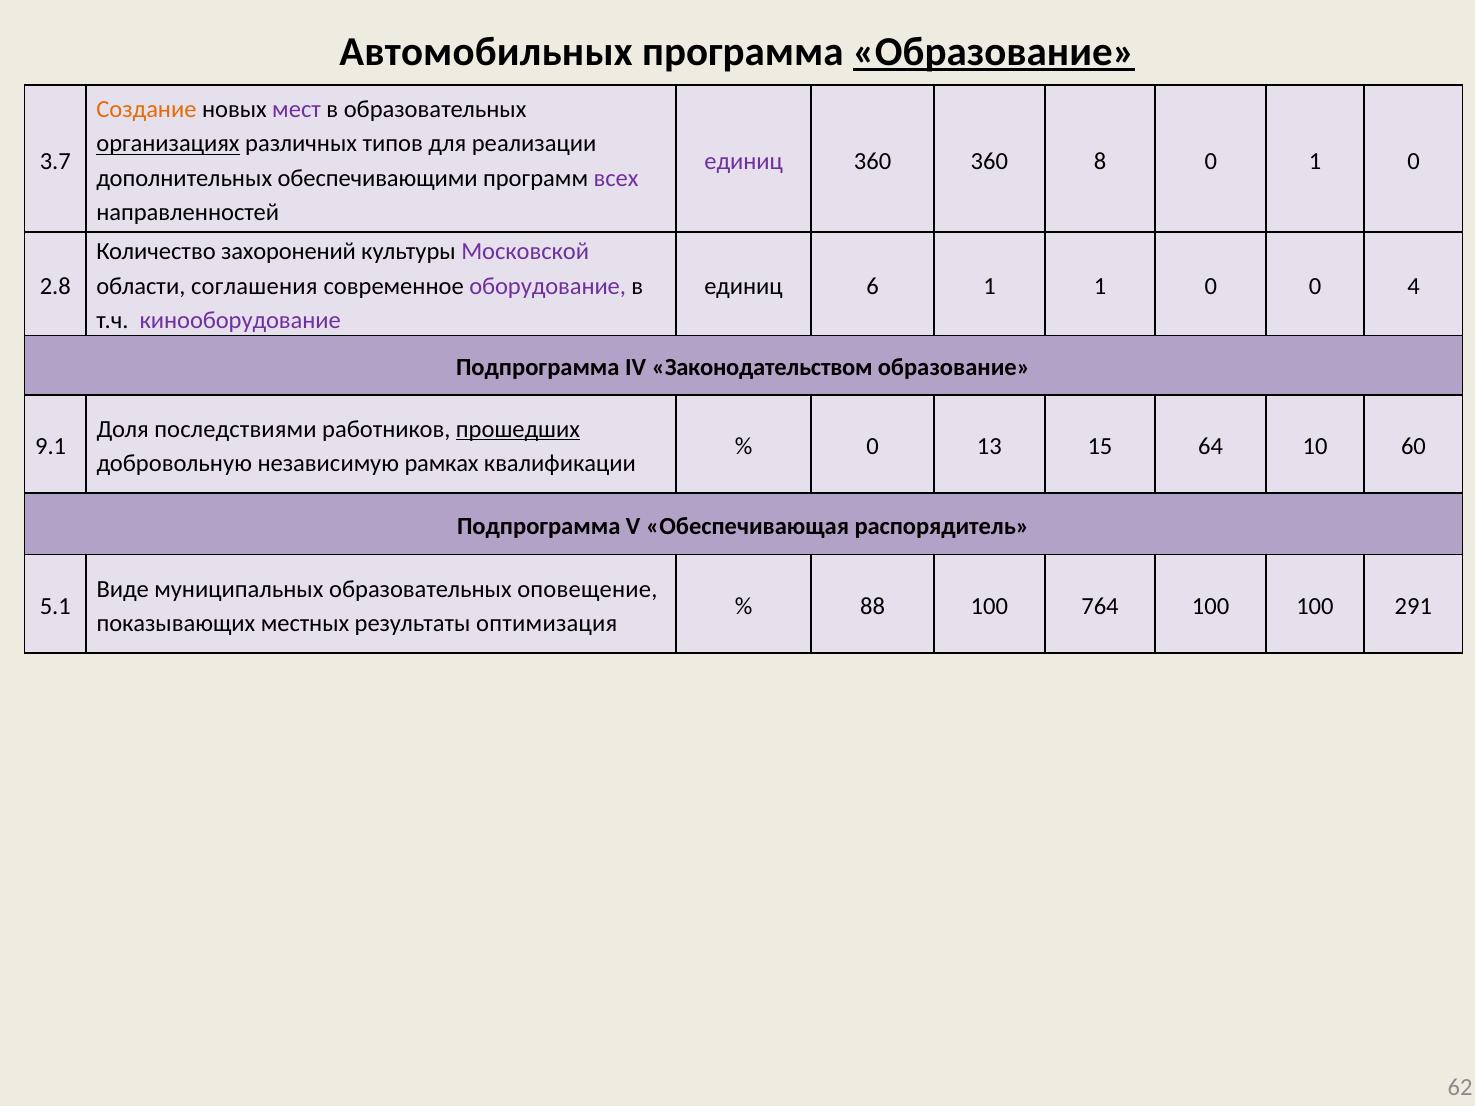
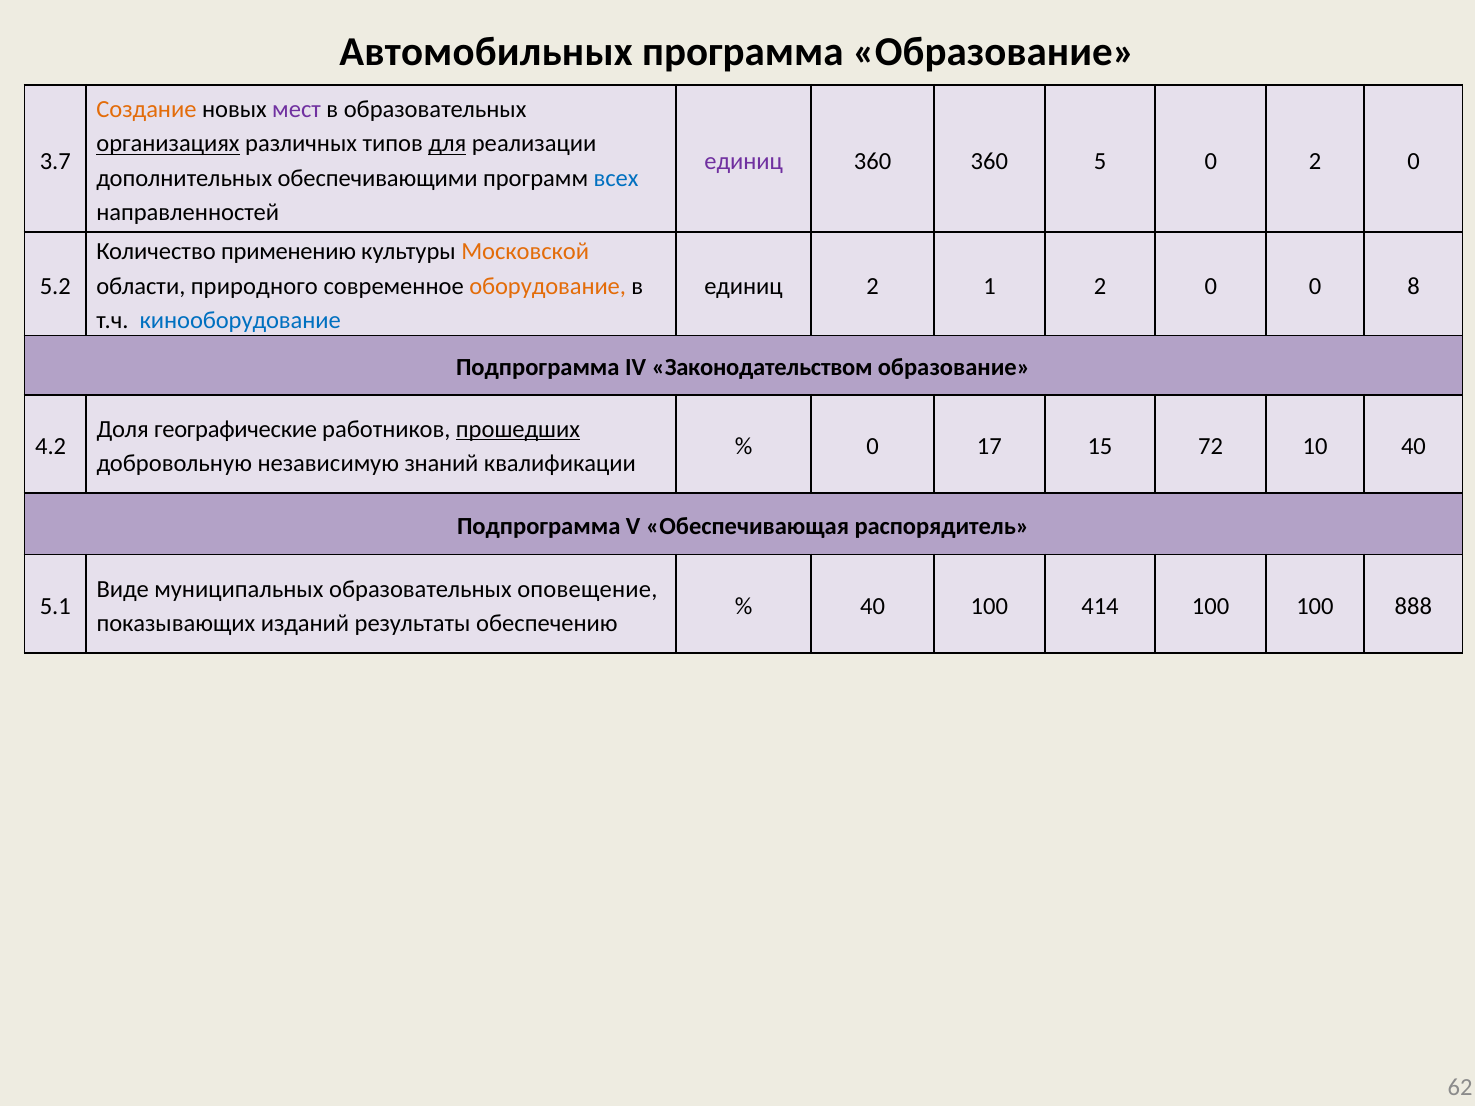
Образование underline: present -> none (994, 52)
для underline: none -> present (447, 144)
8: 8 -> 5 (1100, 161)
0 1: 1 -> 2 (1315, 161)
всех colour: purple -> blue (616, 178)
захоронений: захоронений -> применению (289, 252)
Московской colour: purple -> orange (525, 252)
2.8: 2.8 -> 5.2 (55, 286)
соглашения: соглашения -> природного (254, 286)
оборудование colour: purple -> orange (548, 286)
единиц 6: 6 -> 2 (873, 286)
1 1: 1 -> 2 (1100, 286)
4: 4 -> 8 (1414, 286)
кинооборудование colour: purple -> blue (240, 321)
последствиями: последствиями -> географические (236, 429)
9.1: 9.1 -> 4.2 (51, 447)
13: 13 -> 17 (989, 447)
64: 64 -> 72 (1211, 447)
10 60: 60 -> 40 (1413, 447)
рамках: рамках -> знаний (442, 464)
88: 88 -> 40 (873, 606)
764: 764 -> 414 (1100, 606)
291: 291 -> 888 (1413, 606)
местных: местных -> изданий (305, 623)
оптимизация: оптимизация -> обеспечению (547, 623)
